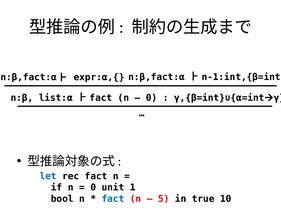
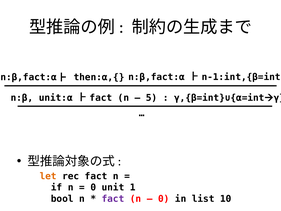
expr:α,{: expr:α,{ -> then:α,{ (99, 77)
list:α: list:α -> unit:α (56, 98)
0: 0 -> 5 (152, 98)
let colour: blue -> orange (48, 176)
fact colour: blue -> purple (113, 199)
5: 5 -> 0 (164, 199)
true: true -> list (203, 199)
